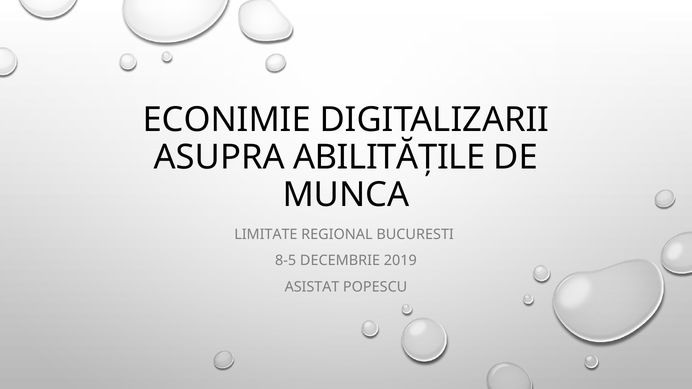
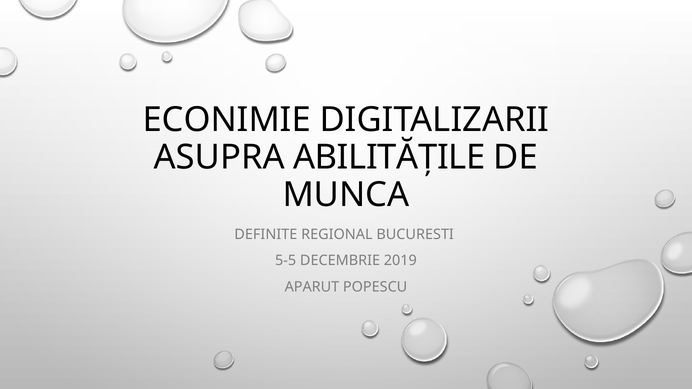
LIMITATE: LIMITATE -> DEFINITE (266, 235)
8-5: 8-5 -> 5-5 (286, 261)
ASISTAT: ASISTAT -> APARUT (312, 287)
